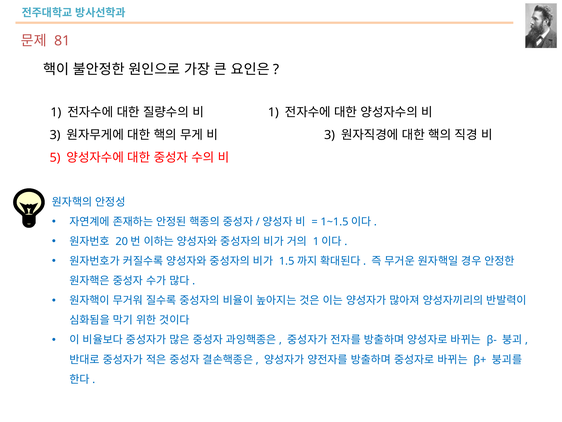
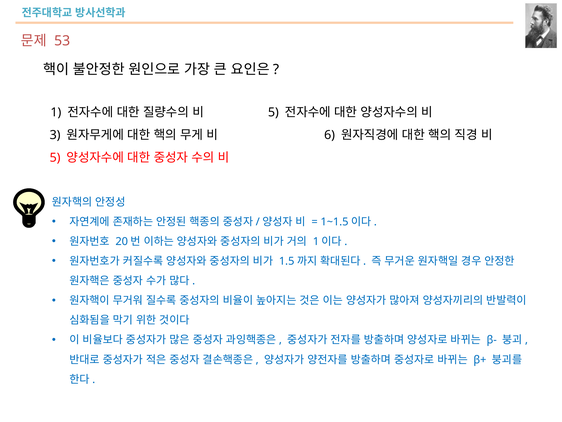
81: 81 -> 53 (62, 41)
1: 1 -> 5 (273, 112)
3: 3 -> 6 (330, 135)
